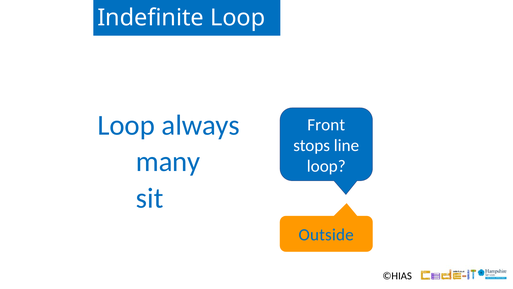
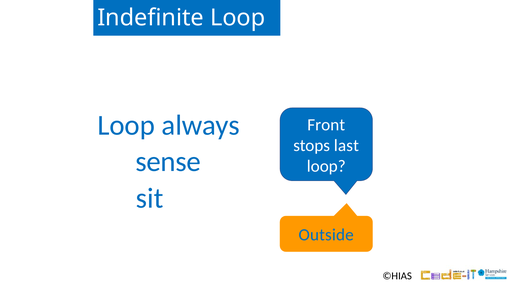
line: line -> last (346, 145)
many: many -> sense (168, 161)
